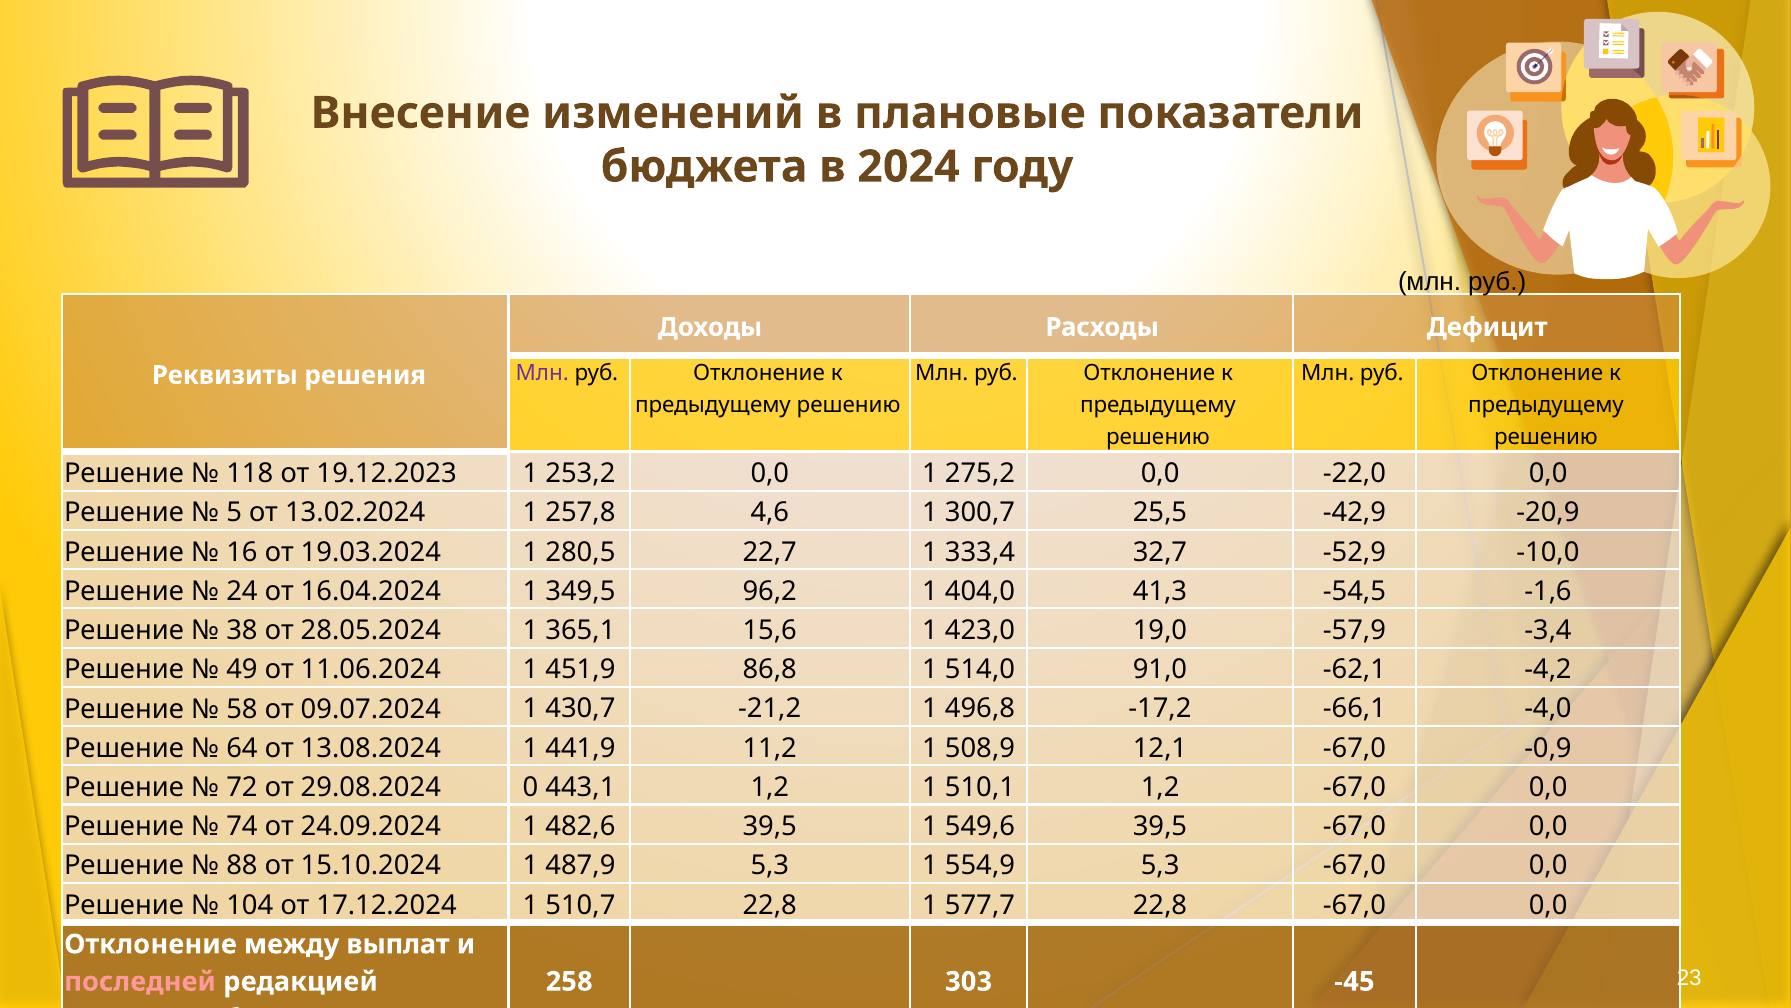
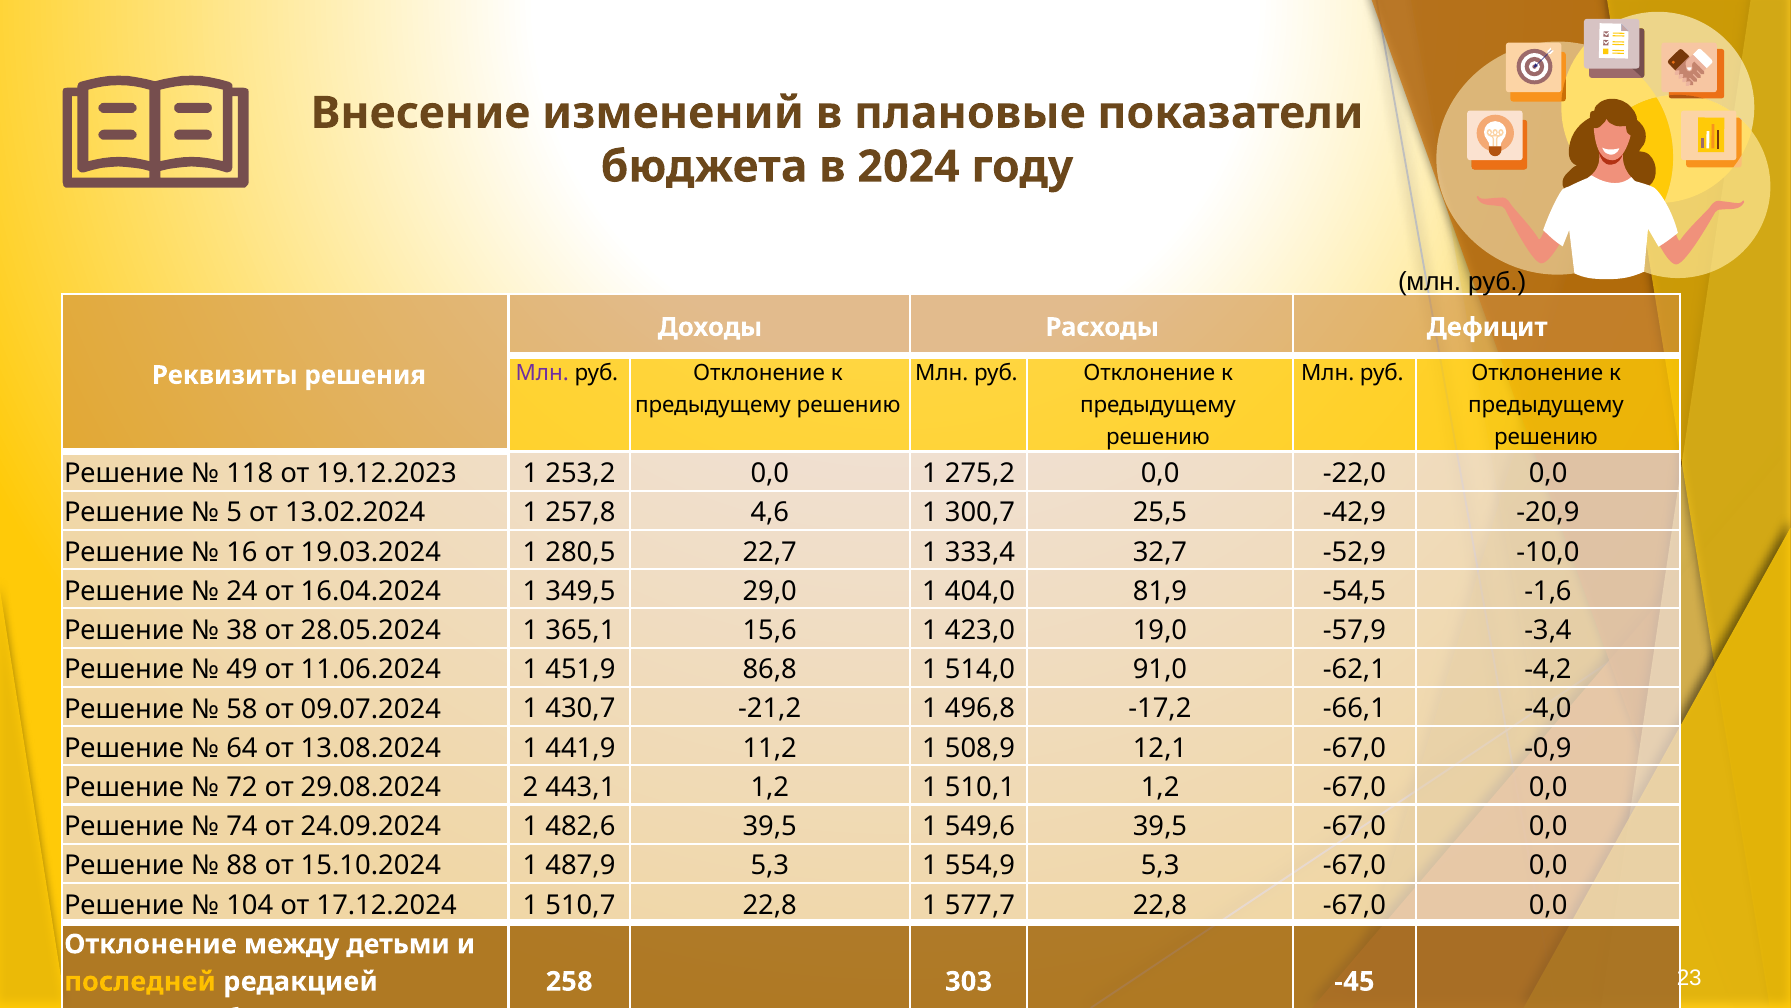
96,2: 96,2 -> 29,0 (770, 591)
41,3: 41,3 -> 81,9 (1160, 591)
0: 0 -> 2 (531, 787)
выплат: выплат -> детьми (398, 944)
последней colour: pink -> yellow (140, 981)
